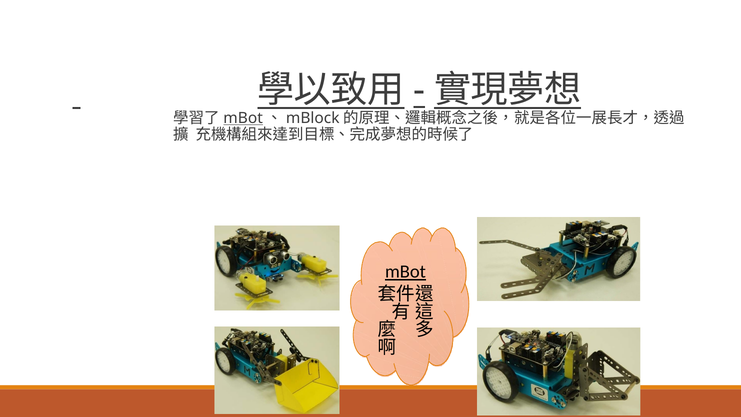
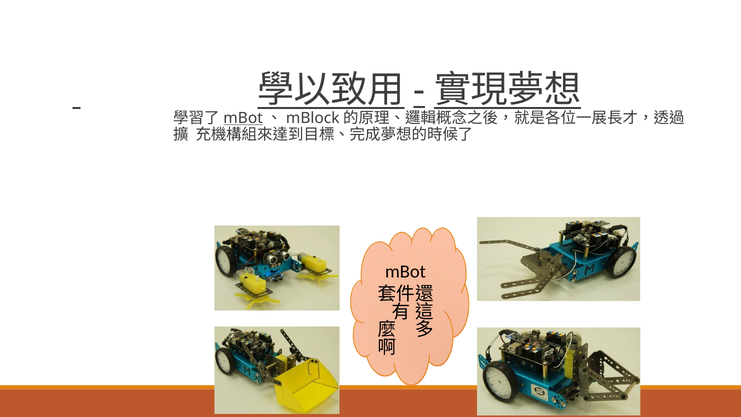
mBot underline: present -> none (405, 272)
